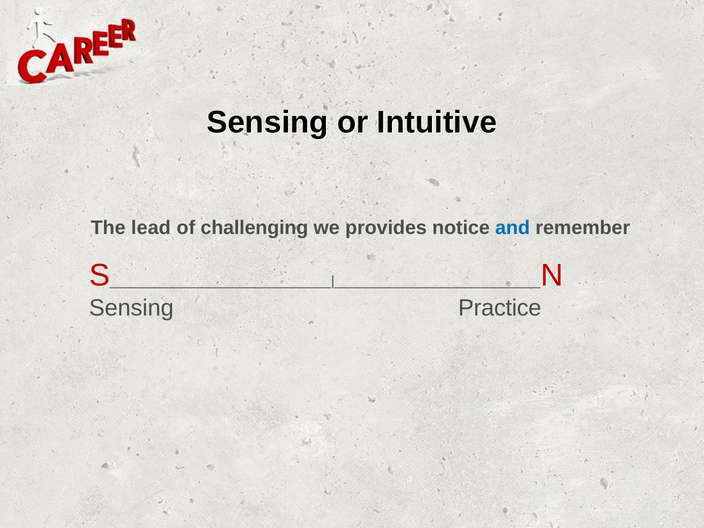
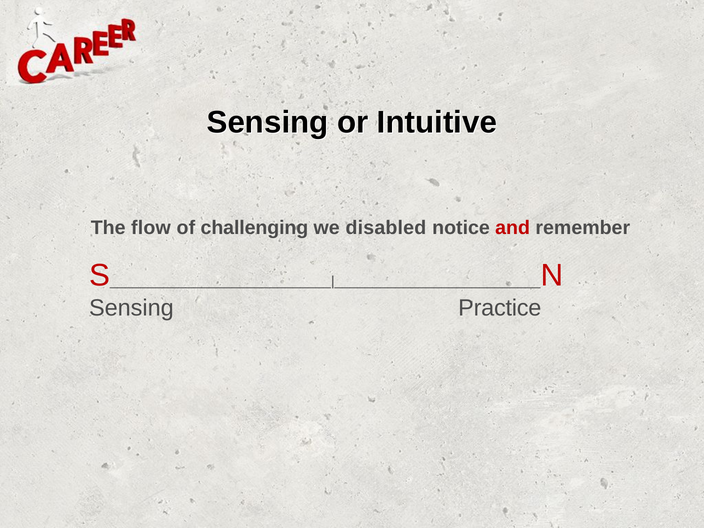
lead: lead -> flow (151, 228)
provides: provides -> disabled (386, 228)
and colour: blue -> red (513, 228)
